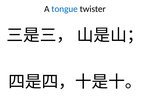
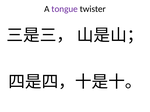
tongue colour: blue -> purple (65, 9)
